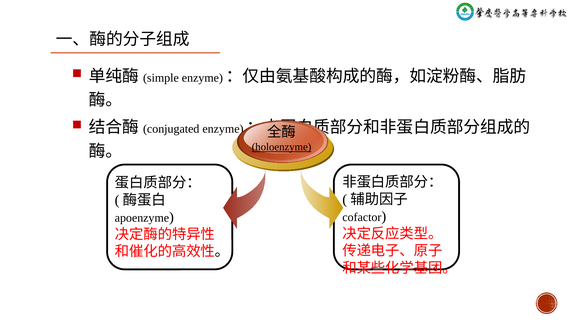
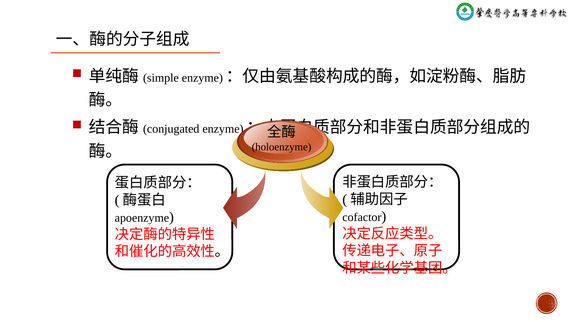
holoenzyme underline: present -> none (282, 147)
